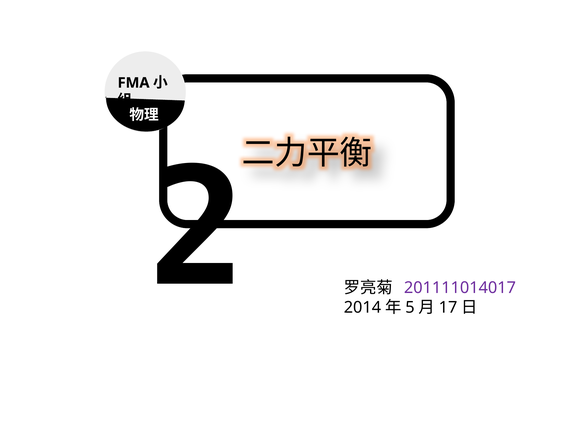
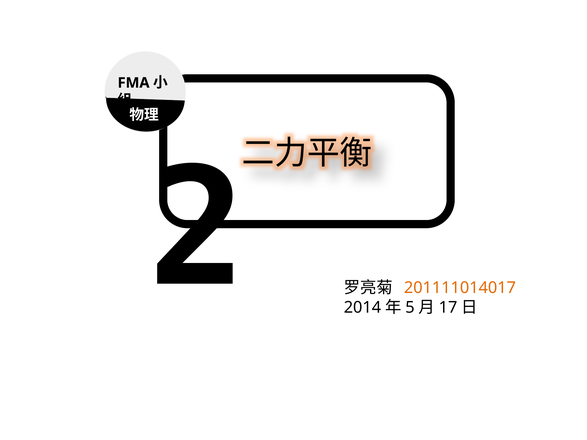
201111014017 colour: purple -> orange (460, 288)
